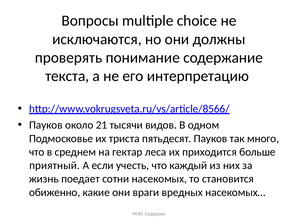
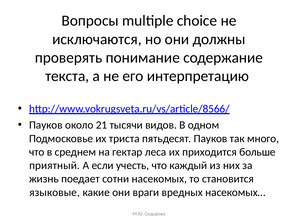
обиженно: обиженно -> языковые (55, 192)
